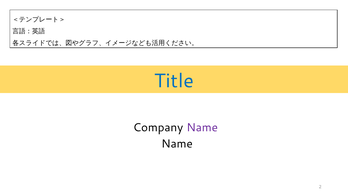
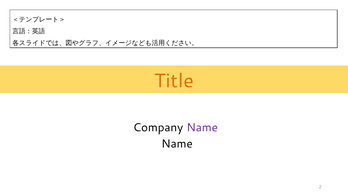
Title colour: blue -> orange (174, 81)
